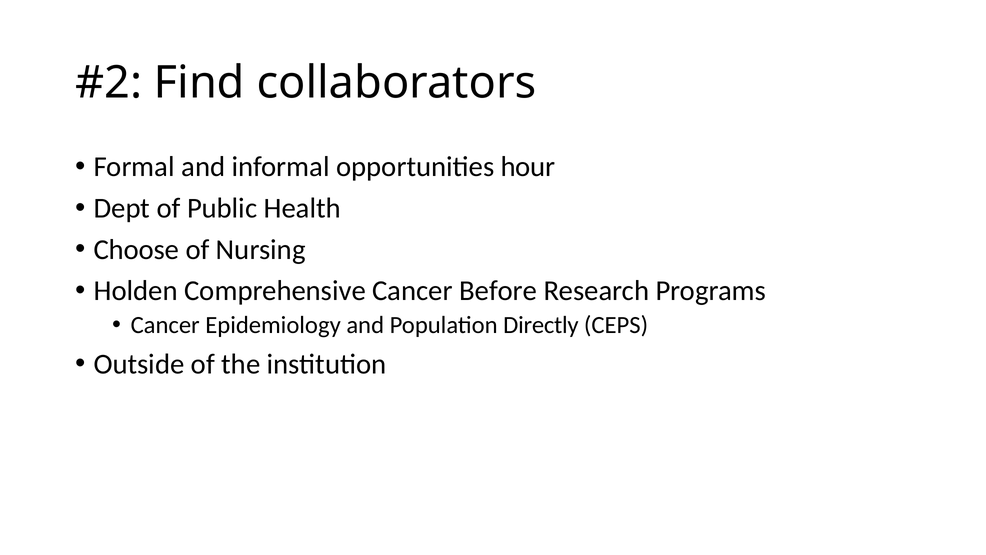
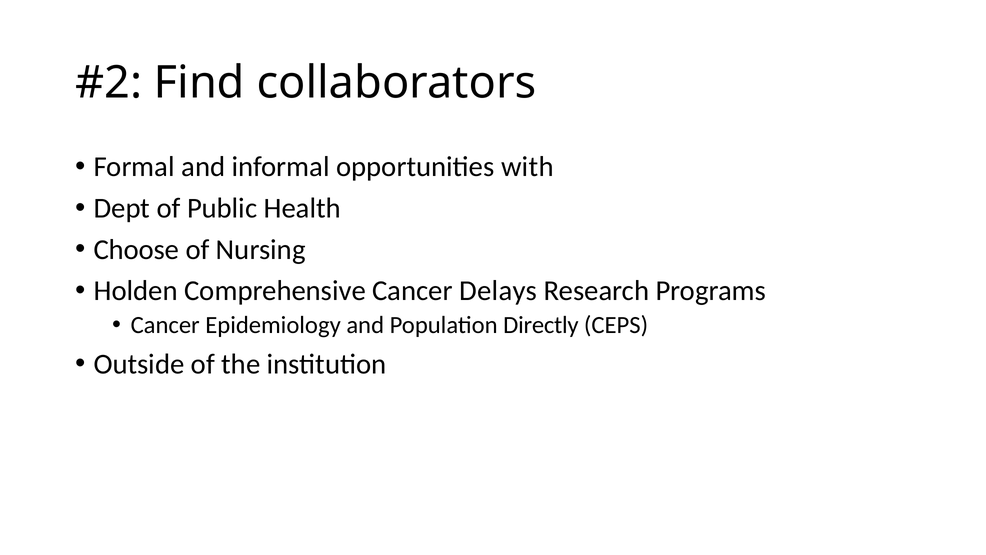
hour: hour -> with (527, 167)
Before: Before -> Delays (498, 291)
